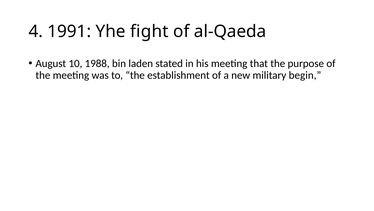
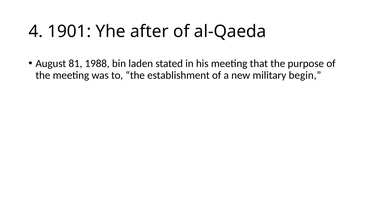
1991: 1991 -> 1901 (69, 31)
fight: fight -> after (149, 31)
10: 10 -> 81 (75, 63)
